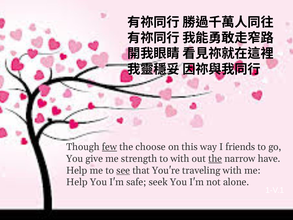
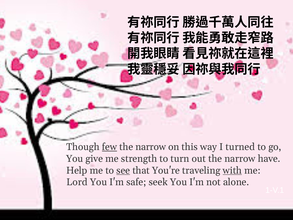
choose: choose -> narrow (151, 147)
friends: friends -> turned (240, 147)
to with: with -> turn (180, 158)
the underline: present -> none (215, 158)
with underline: none -> present (232, 170)
Help: Help -> Lord (77, 182)
